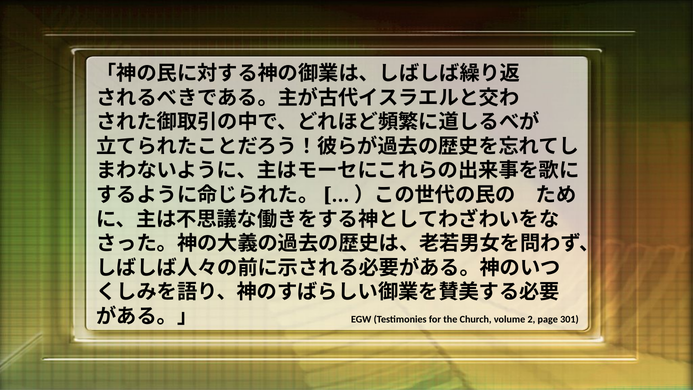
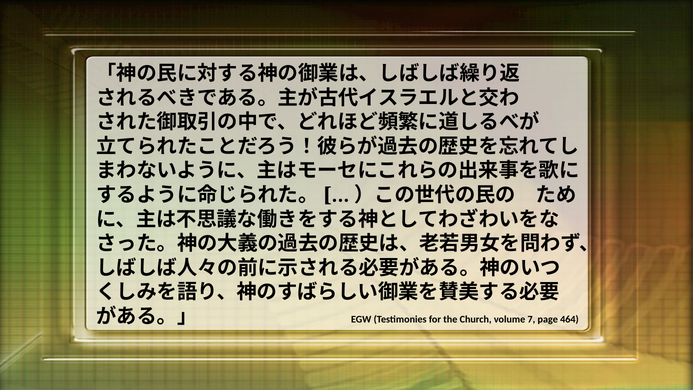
2: 2 -> 7 (531, 319)
301: 301 -> 464 (569, 319)
